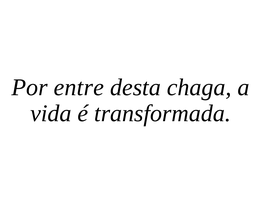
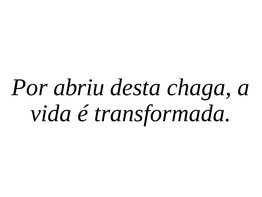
entre: entre -> abriu (79, 87)
